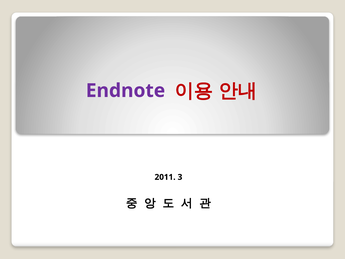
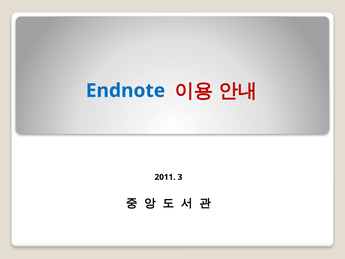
Endnote colour: purple -> blue (125, 91)
